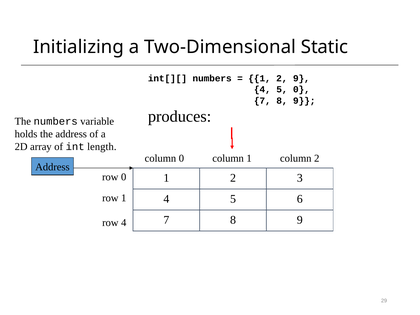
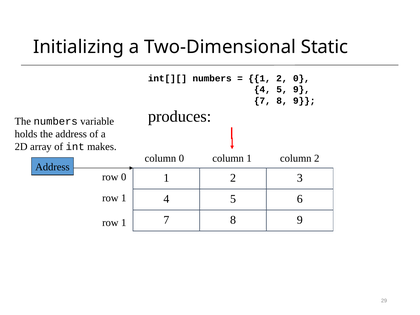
2 9: 9 -> 0 (301, 78)
5 0: 0 -> 9 (301, 90)
length: length -> makes (102, 147)
4: 4 -> 1 (124, 223)
